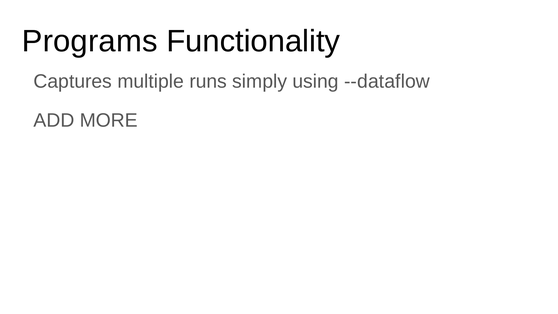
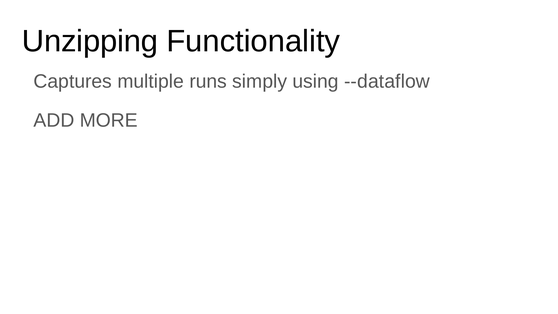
Programs: Programs -> Unzipping (90, 41)
